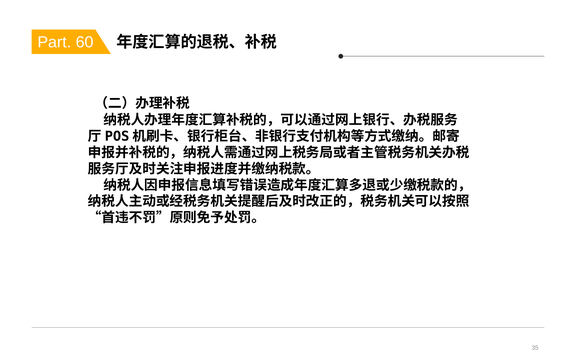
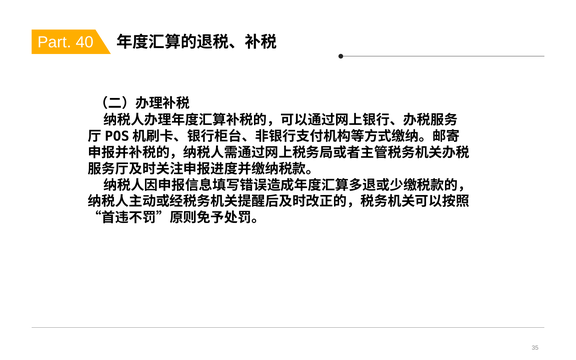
60: 60 -> 40 (85, 42)
